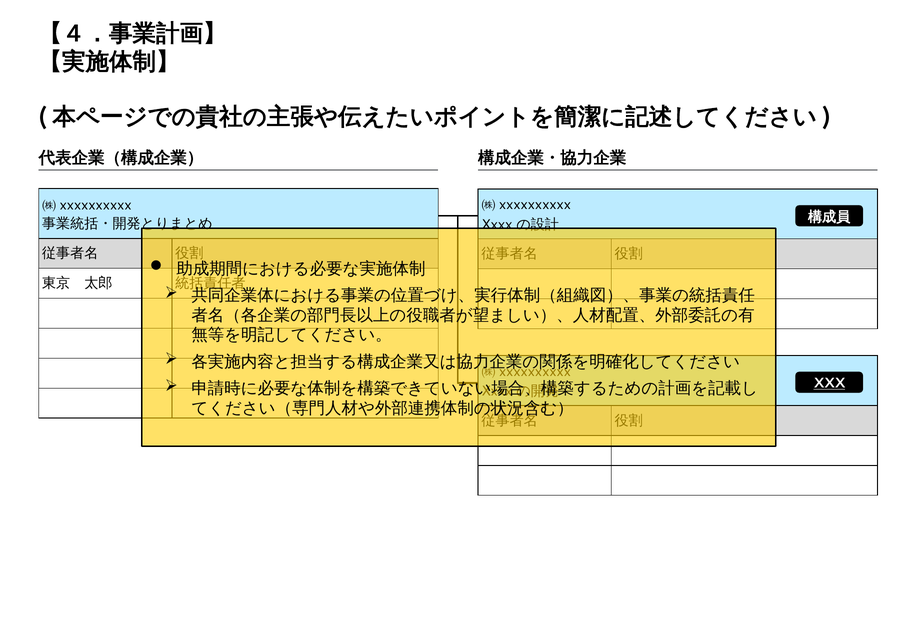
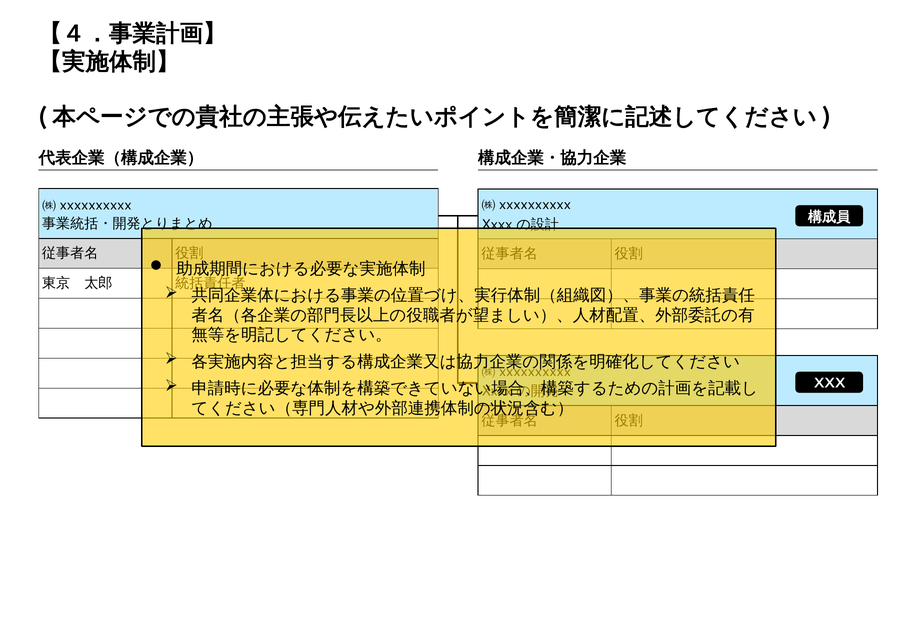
XXX underline: present -> none (829, 383)
